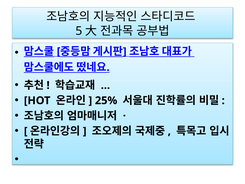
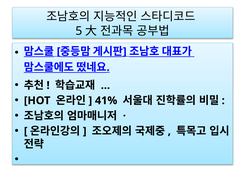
25%: 25% -> 41% (106, 100)
